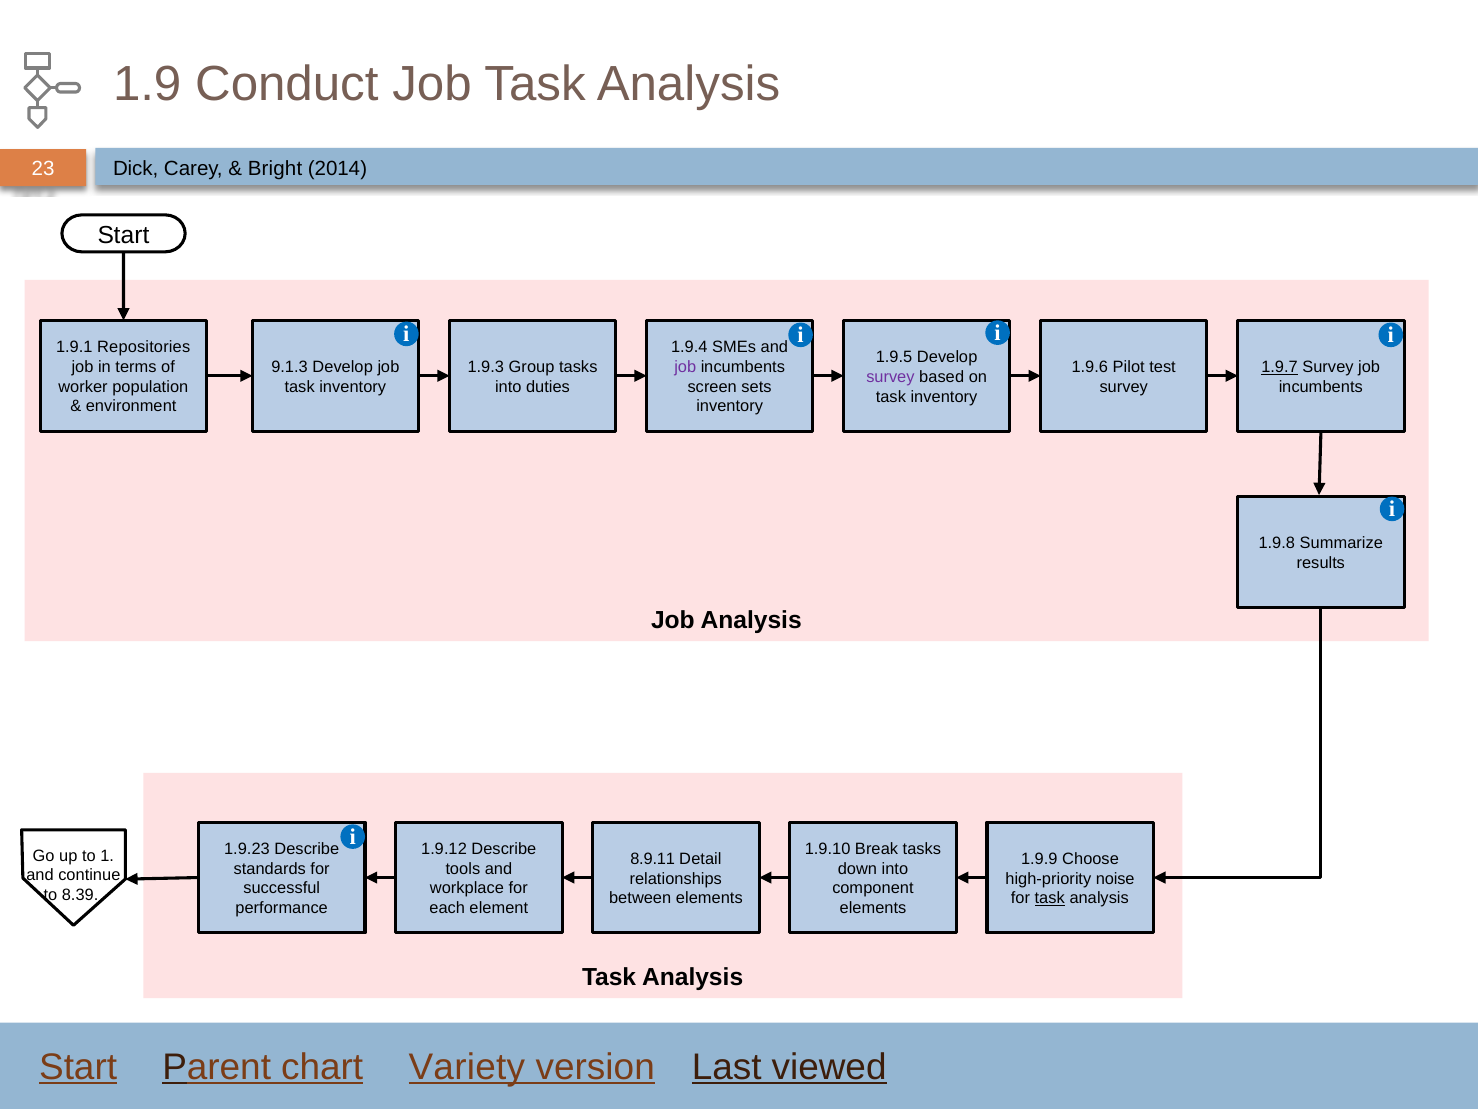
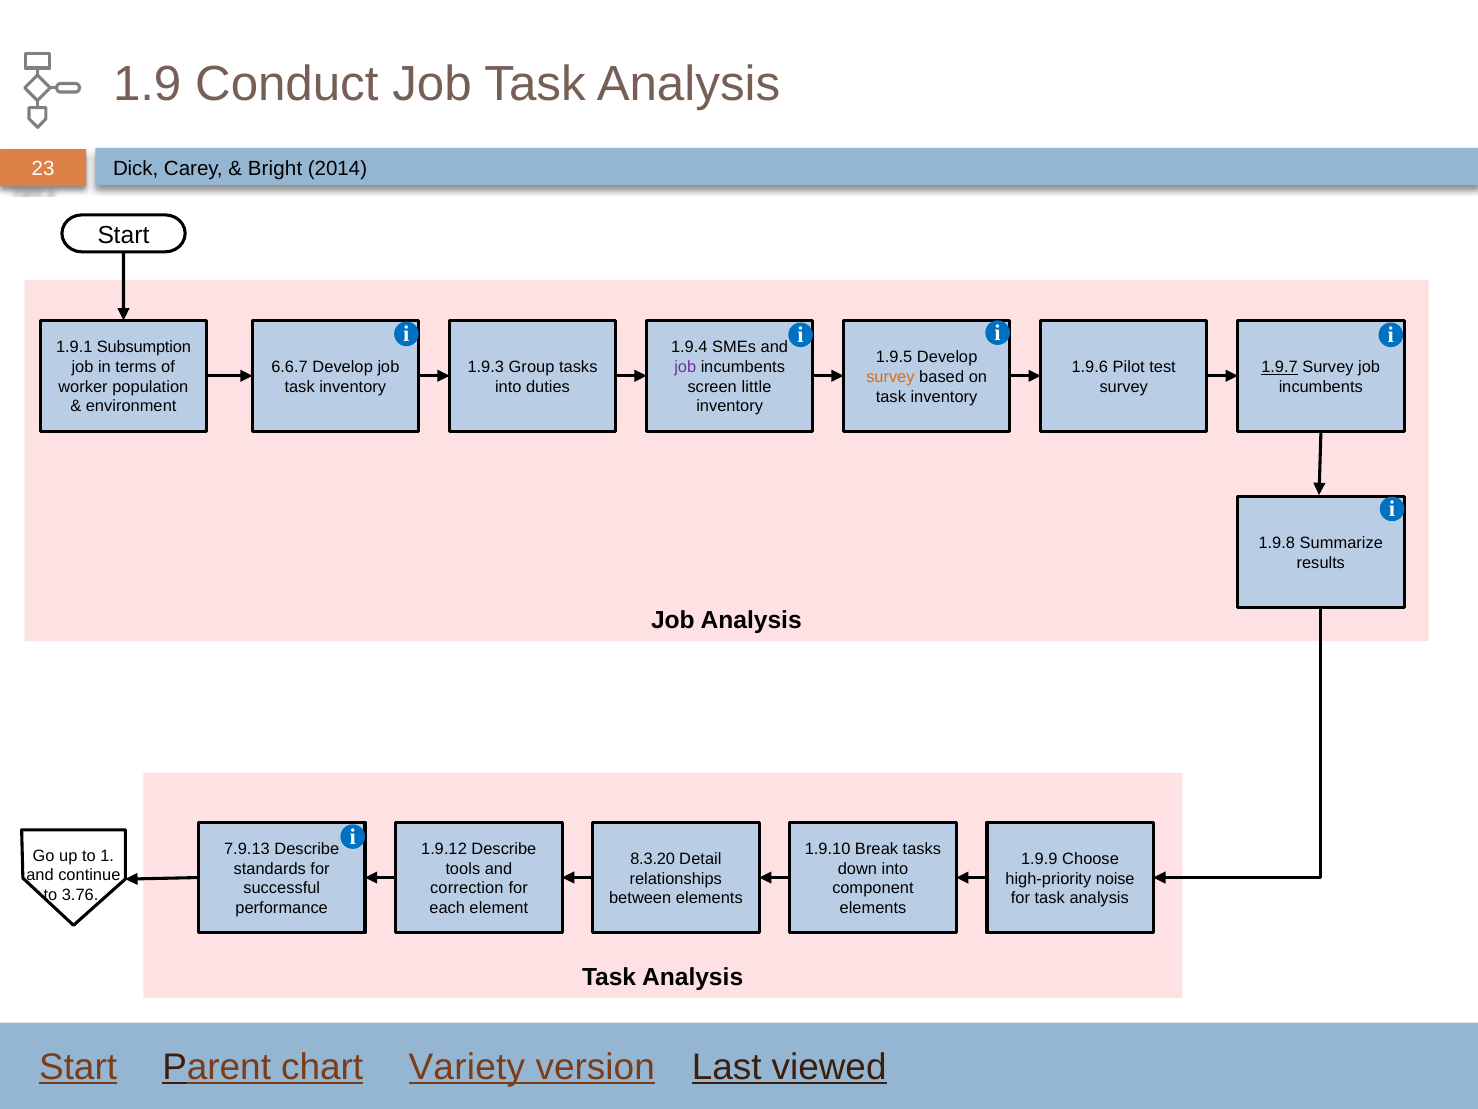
Repositories: Repositories -> Subsumption (144, 347)
9.1.3: 9.1.3 -> 6.6.7 (290, 367)
survey colour: purple -> orange (890, 377)
sets: sets -> little (756, 387)
1.9.23: 1.9.23 -> 7.9.13 (247, 849)
8.9.11: 8.9.11 -> 8.3.20 (653, 859)
workplace: workplace -> correction (467, 888)
8.39: 8.39 -> 3.76 (80, 895)
task underline: present -> none (1050, 898)
